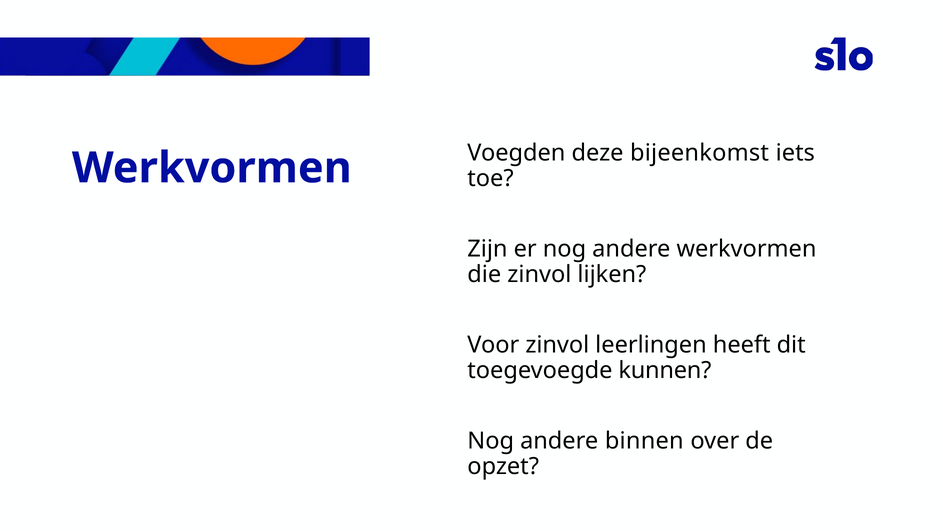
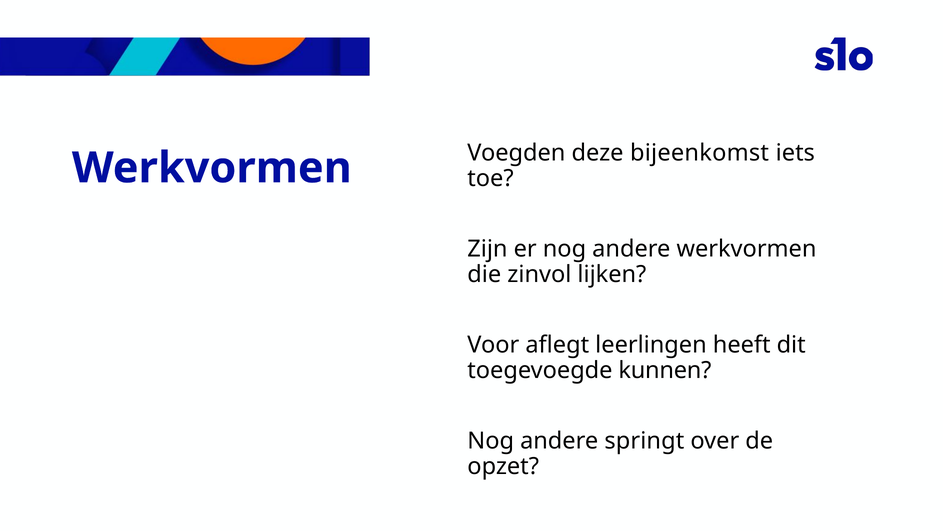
Voor zinvol: zinvol -> aflegt (557, 345)
binnen: binnen -> springt (644, 441)
